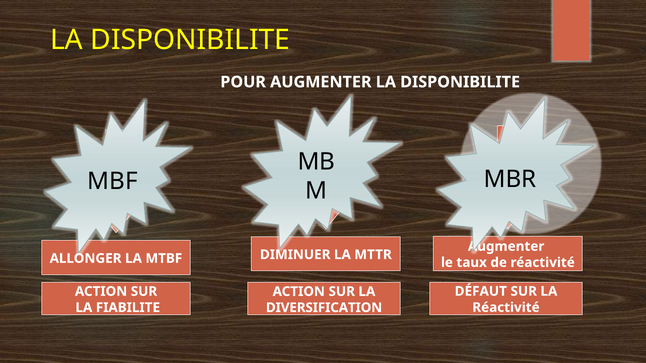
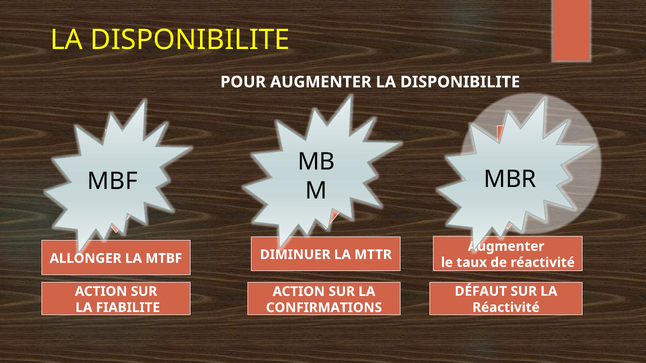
DIVERSIFICATION: DIVERSIFICATION -> CONFIRMATIONS (324, 308)
